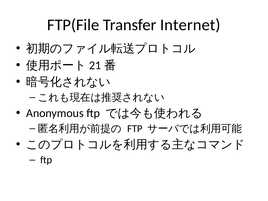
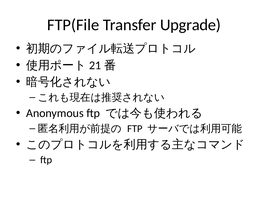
Internet: Internet -> Upgrade (190, 25)
